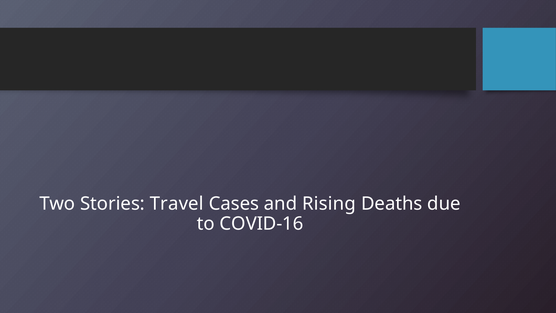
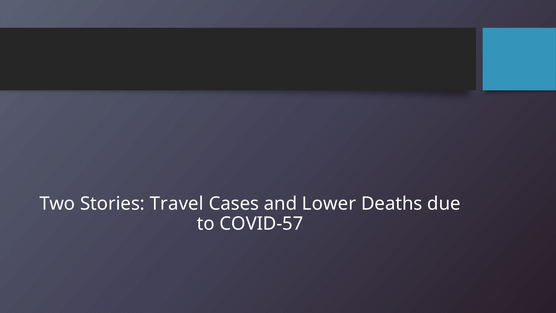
Rising: Rising -> Lower (329, 203)
COVID-16: COVID-16 -> COVID-57 (262, 223)
